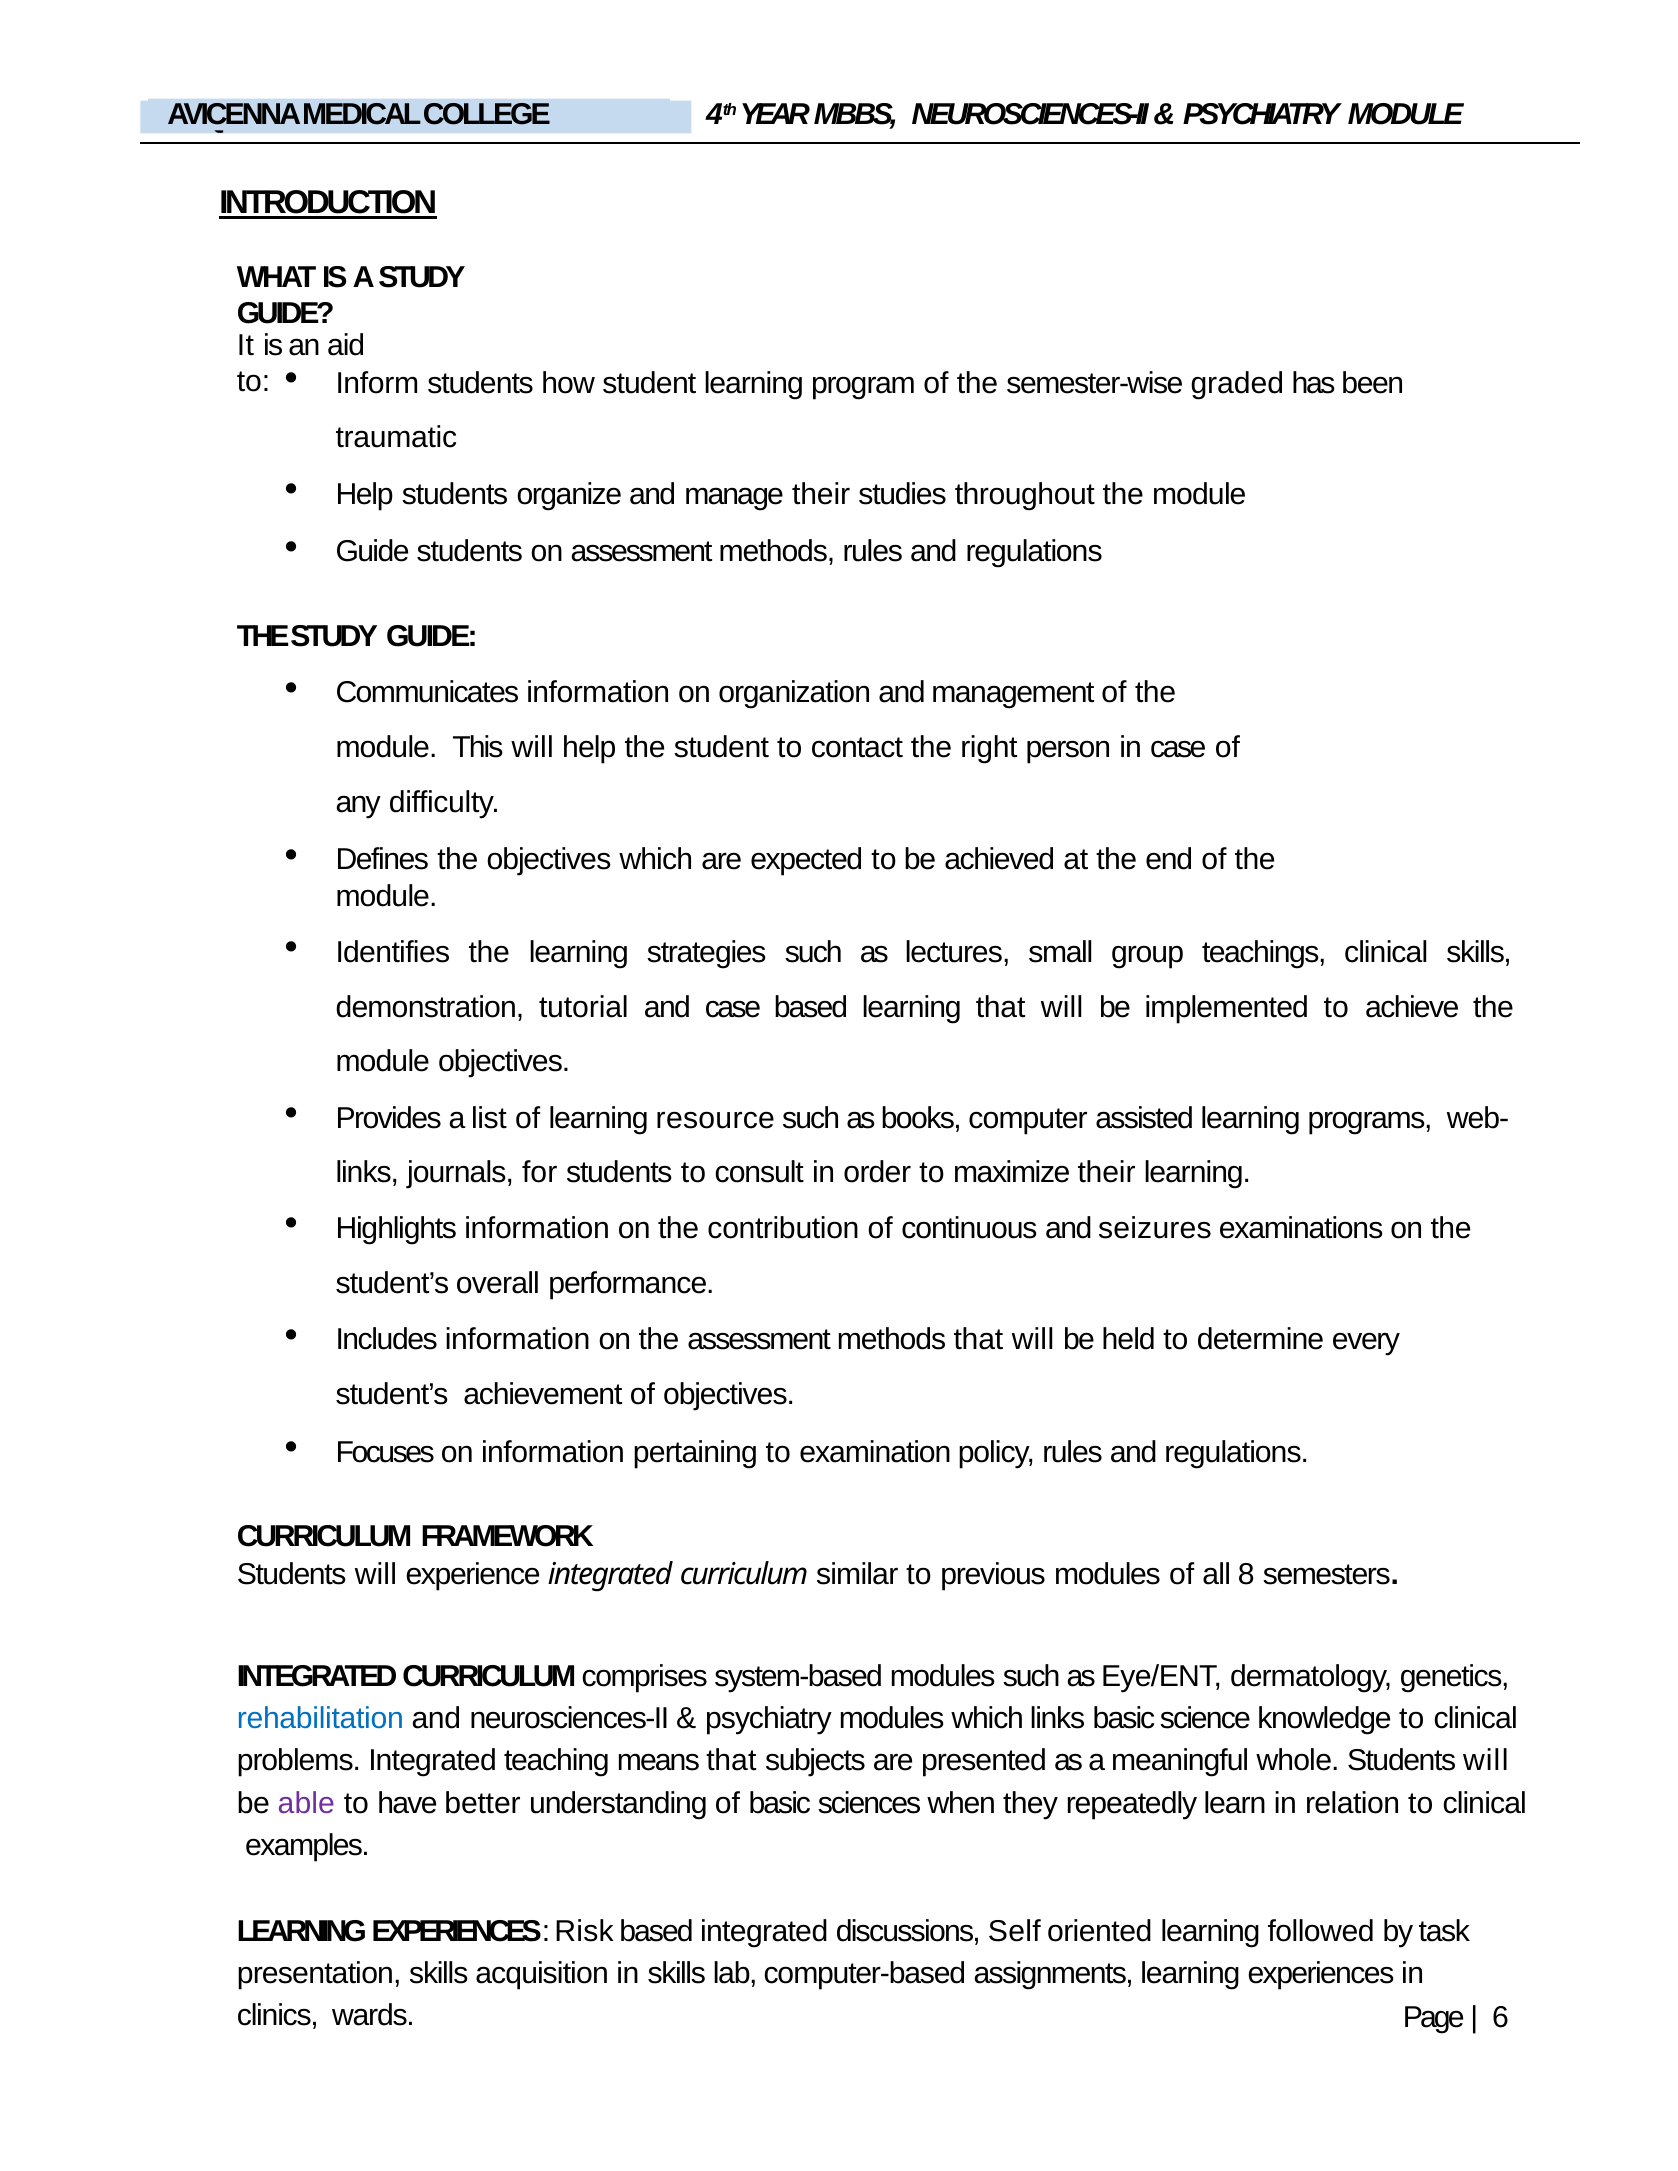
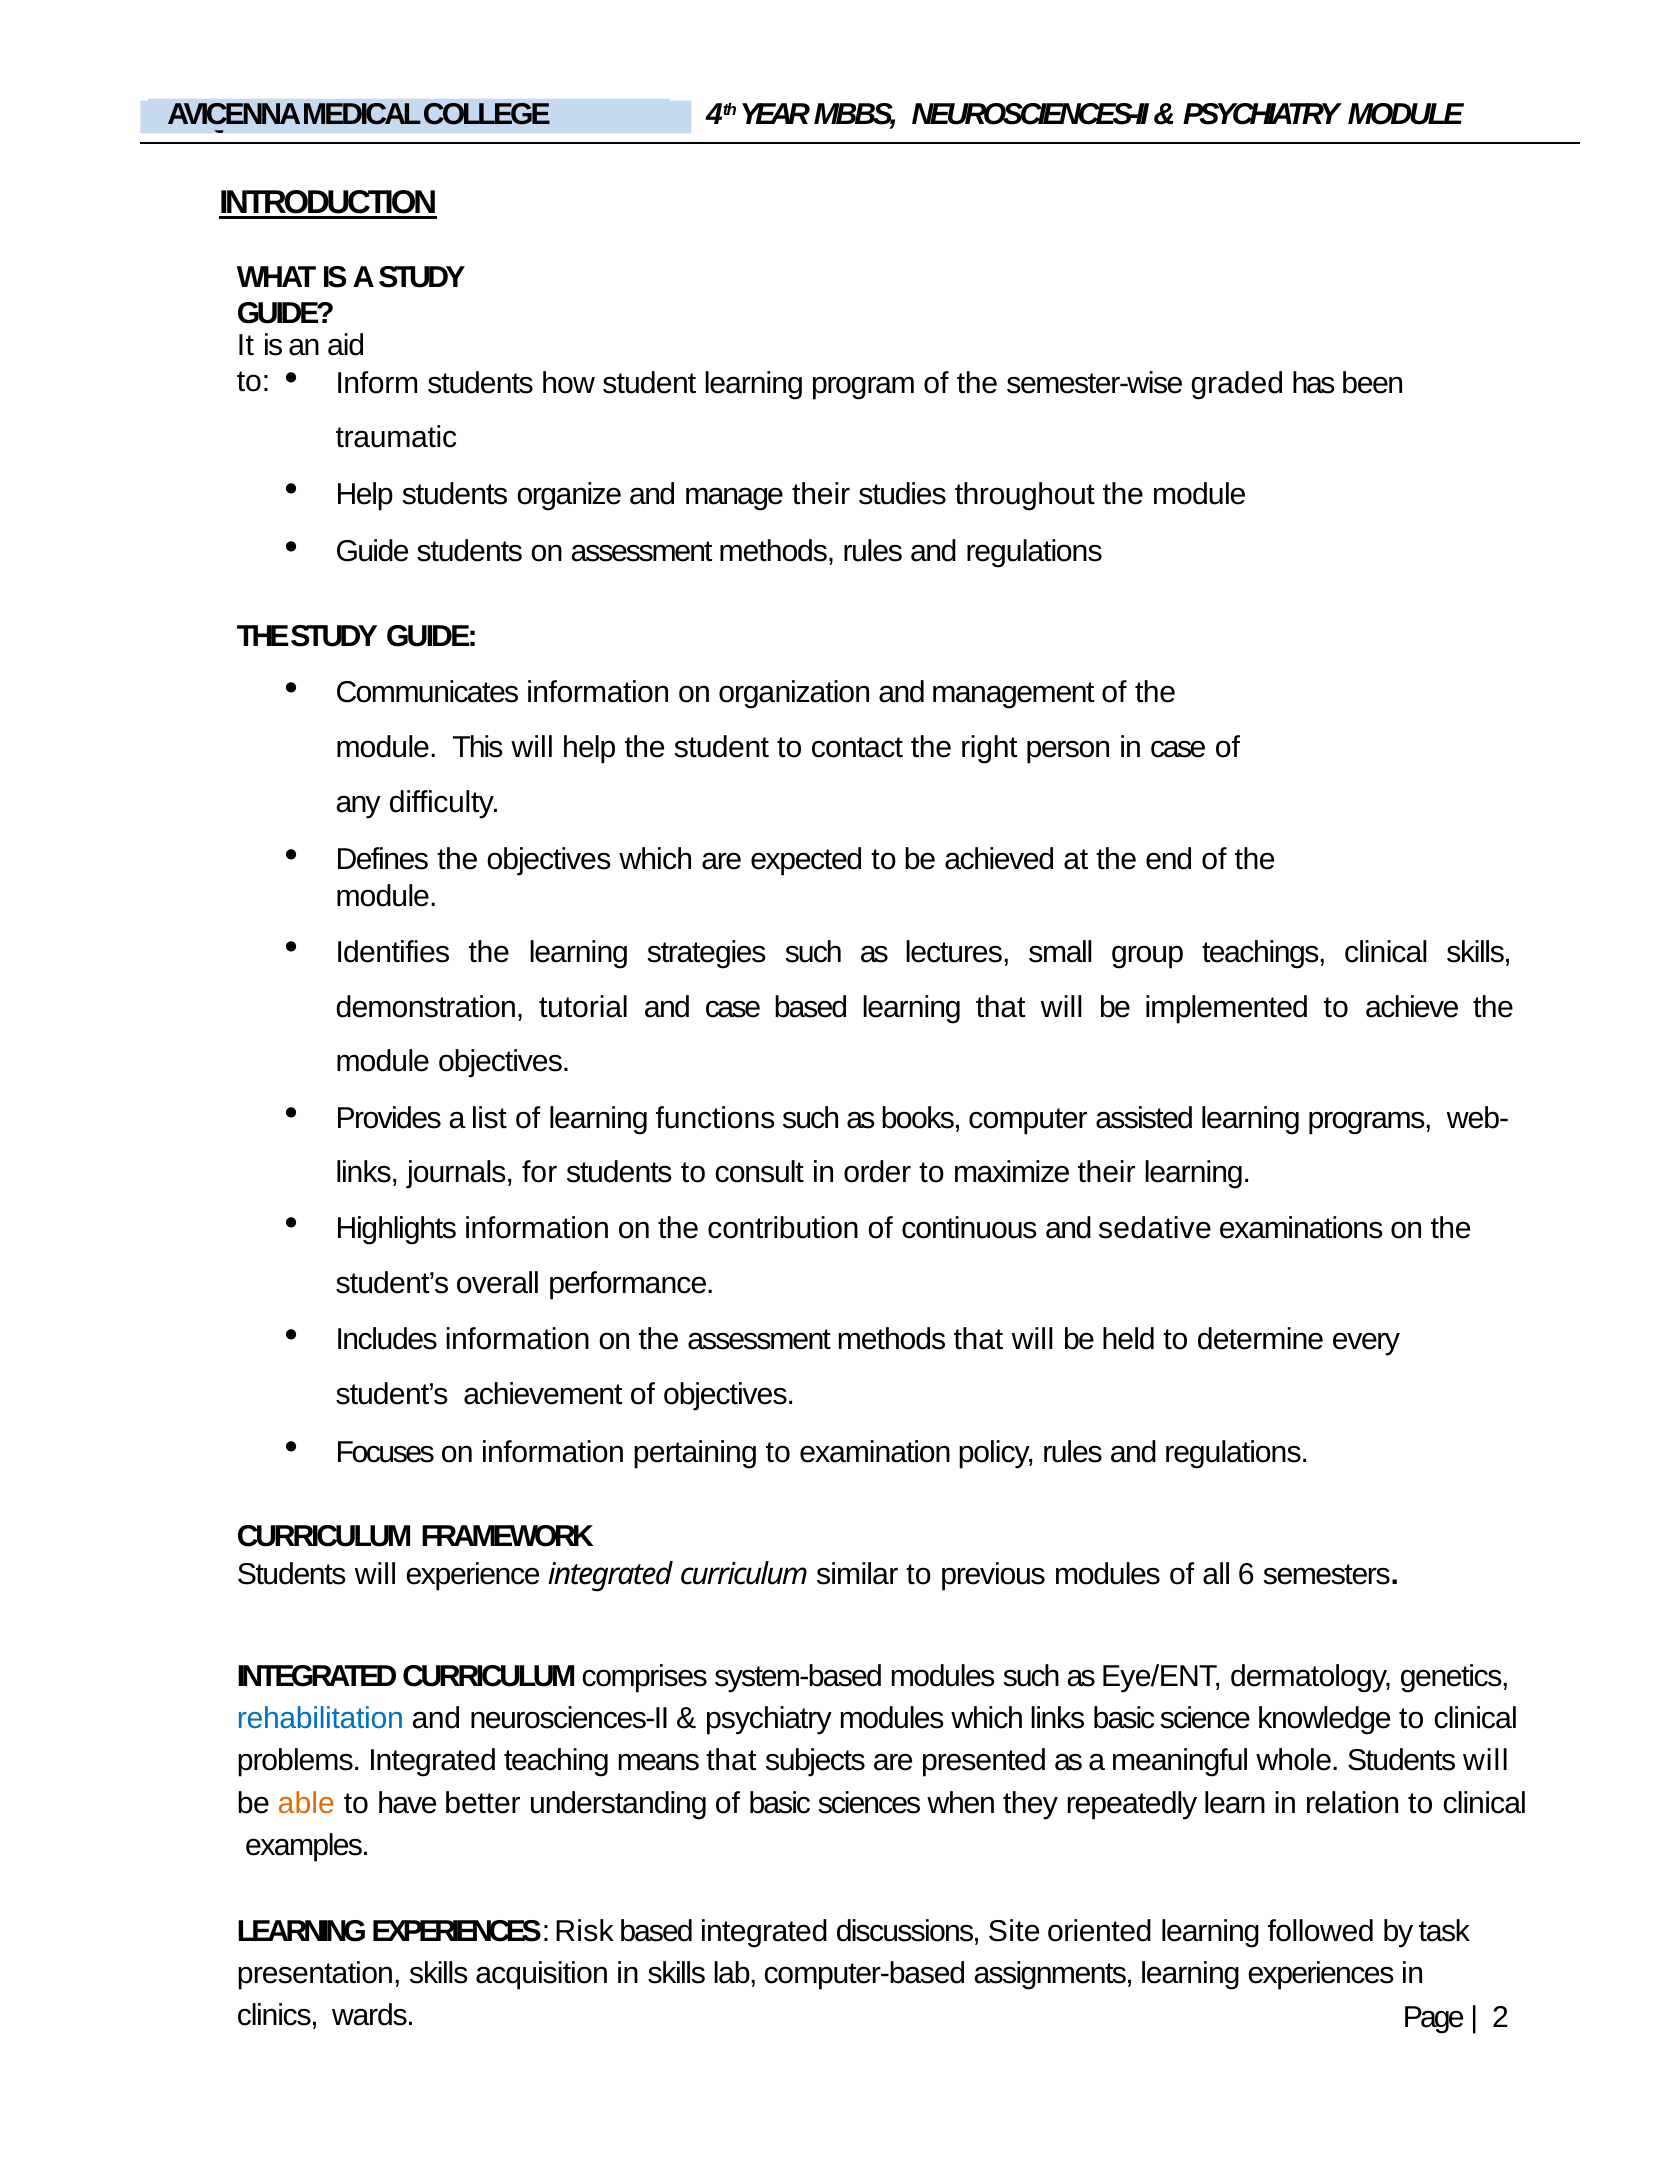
resource: resource -> functions (716, 1118)
seizures: seizures -> sedative (1155, 1229)
8: 8 -> 6 (1246, 1575)
able colour: purple -> orange (306, 1804)
Self: Self -> Site (1014, 1932)
6: 6 -> 2 (1501, 2018)
